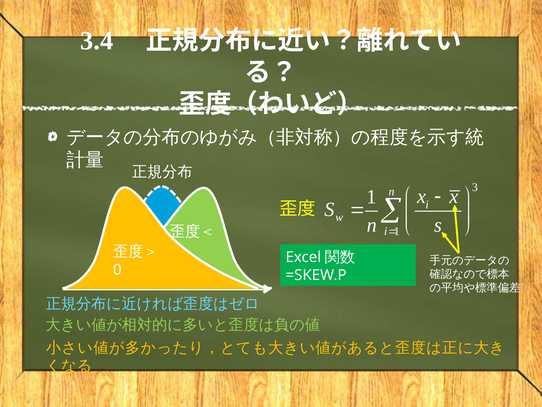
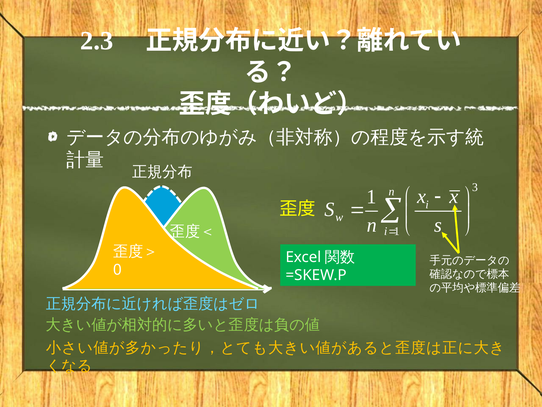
3.4: 3.4 -> 2.3 (97, 41)
